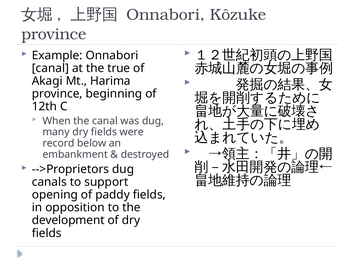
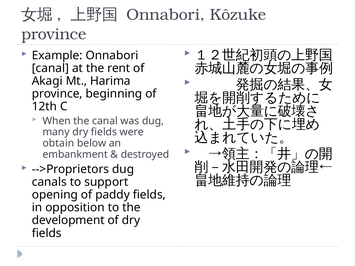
true: true -> rent (119, 68)
record: record -> obtain (58, 143)
